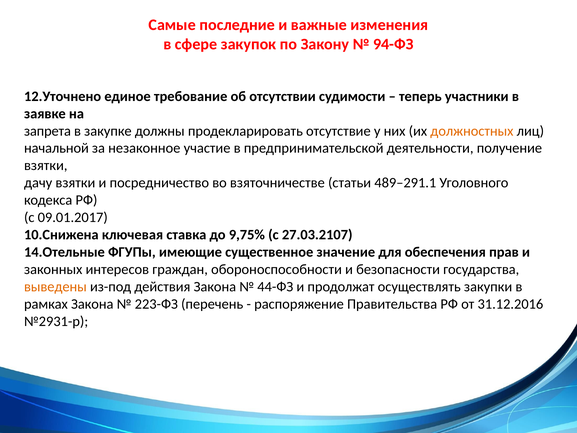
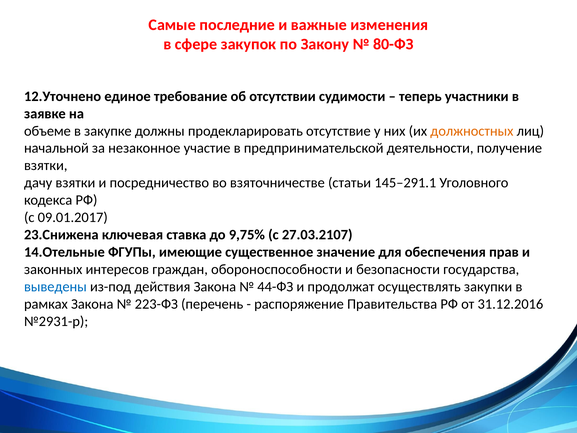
94-ФЗ: 94-ФЗ -> 80-ФЗ (393, 44)
запрета: запрета -> объеме (47, 131)
489–291.1: 489–291.1 -> 145–291.1 (405, 183)
10.Снижена: 10.Снижена -> 23.Снижена (61, 235)
выведены colour: orange -> blue (55, 287)
